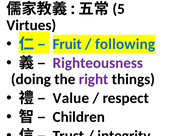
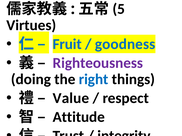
following: following -> goodness (125, 44)
right colour: purple -> blue (94, 80)
Children: Children -> Attitude (79, 117)
